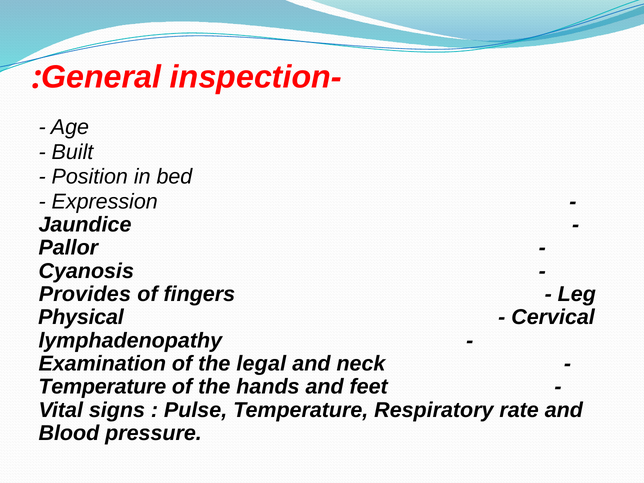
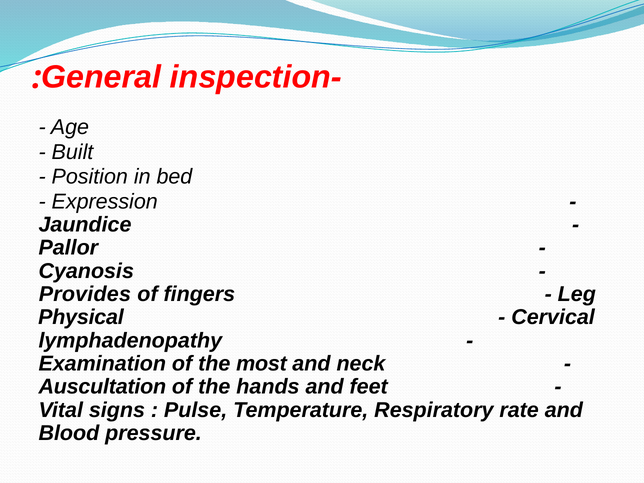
legal: legal -> most (261, 364)
Temperature: Temperature -> Auscultation (102, 387)
